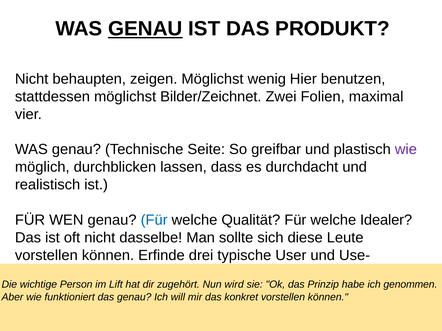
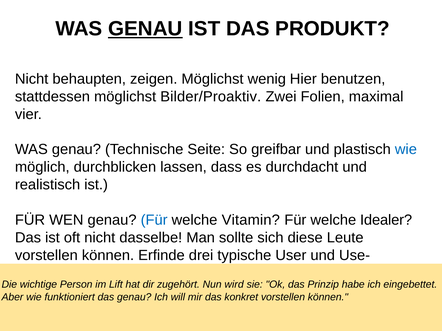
Bilder/Zeichnet: Bilder/Zeichnet -> Bilder/Proaktiv (211, 97)
wie colour: purple -> blue (406, 150)
Qualität: Qualität -> Vitamin (251, 220)
genommen: genommen -> eingebettet (410, 285)
